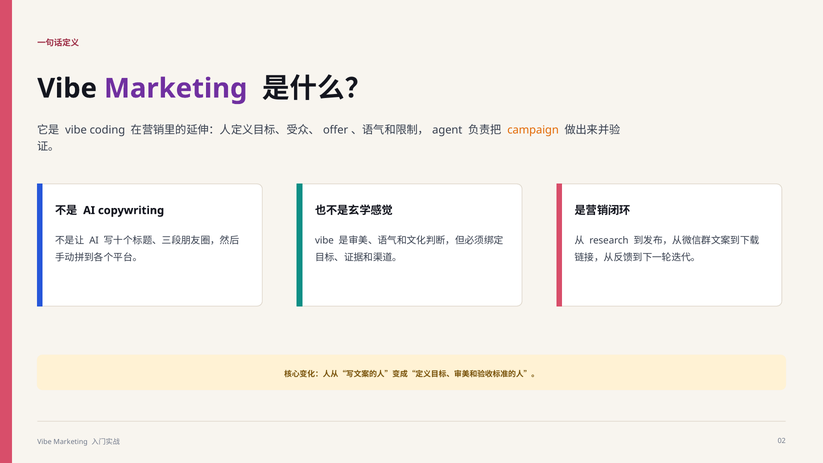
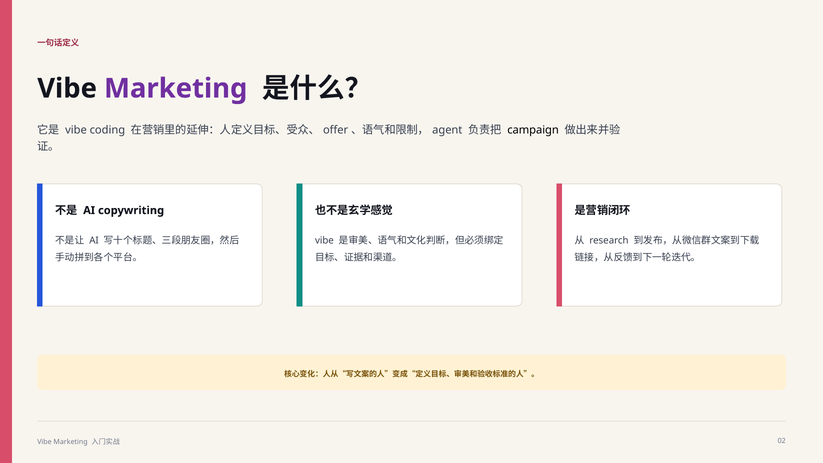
campaign colour: orange -> black (533, 130)
